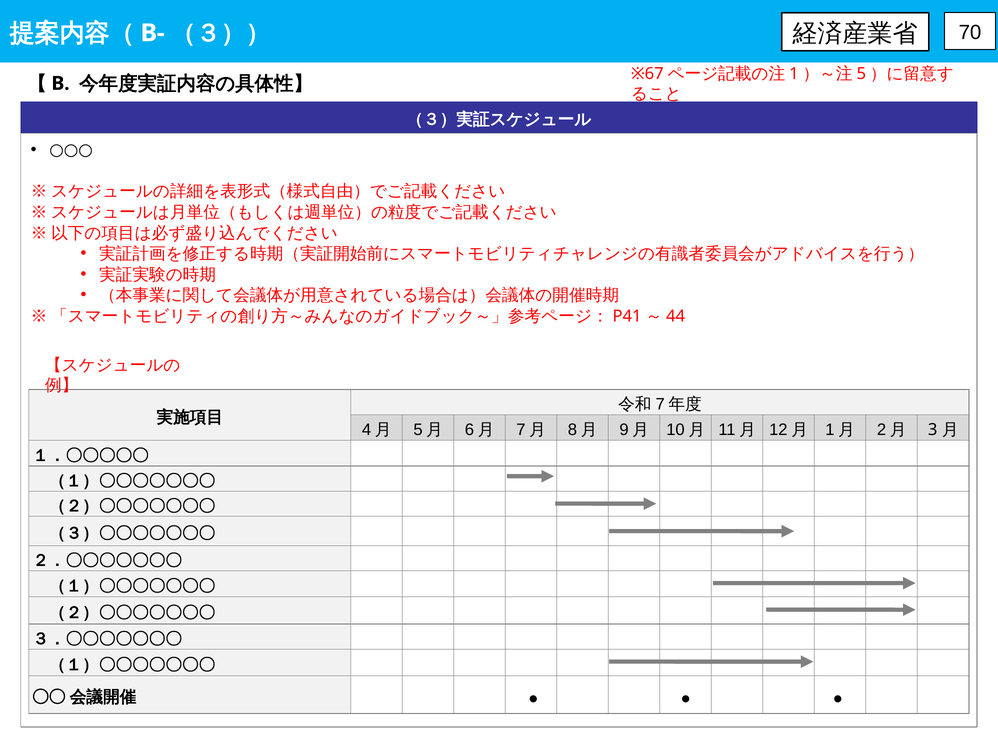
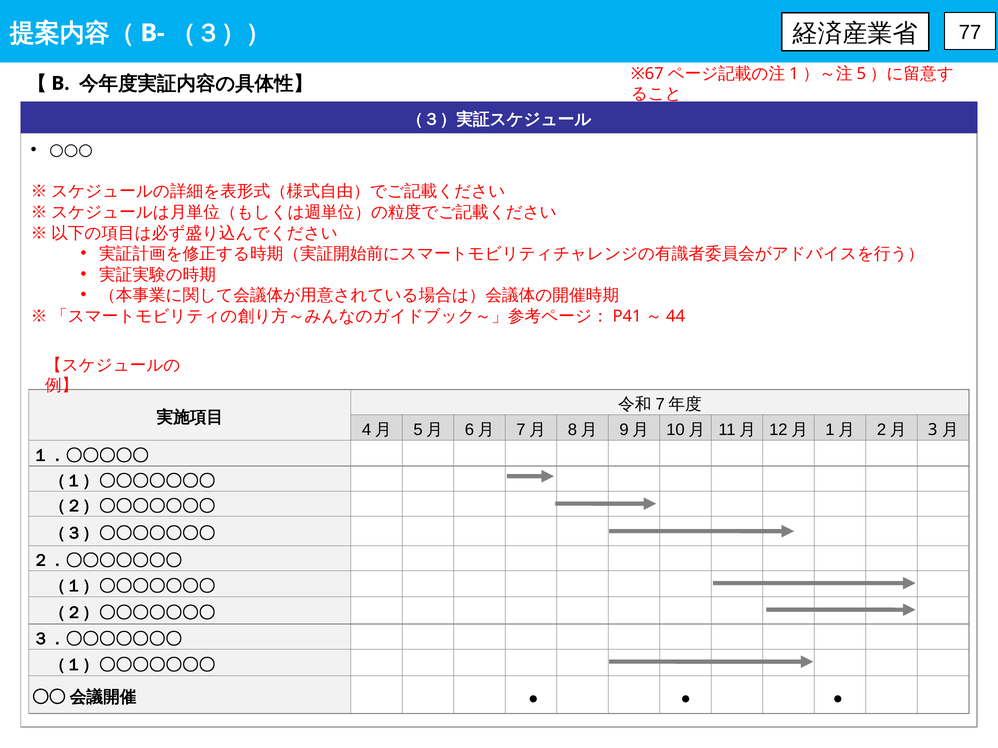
70: 70 -> 77 (970, 33)
